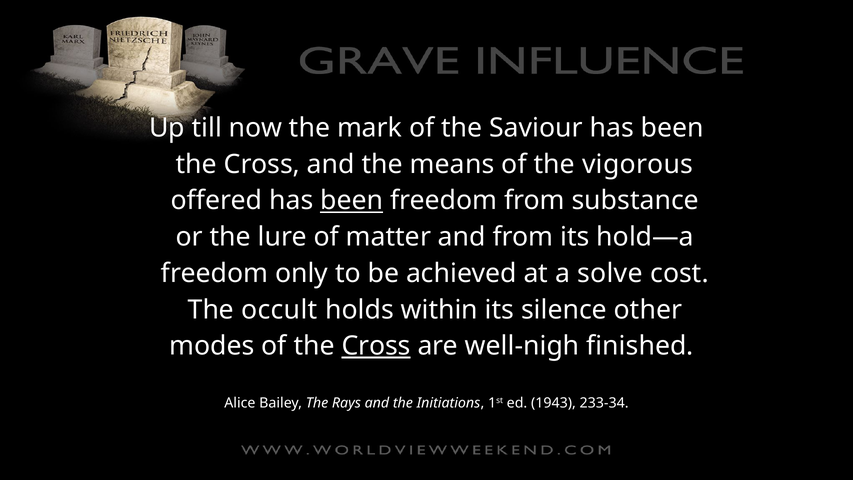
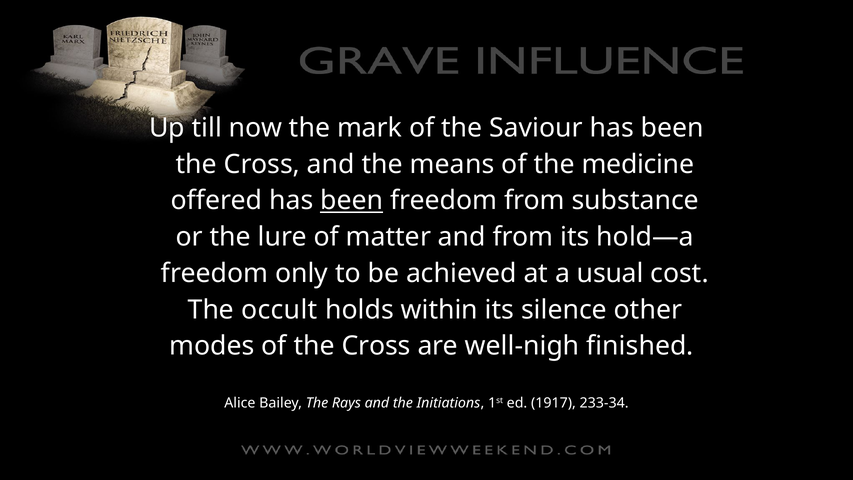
vigorous: vigorous -> medicine (638, 164)
solve: solve -> usual (610, 273)
Cross underline: present -> none (376, 346)
1943: 1943 -> 1917 (553, 403)
